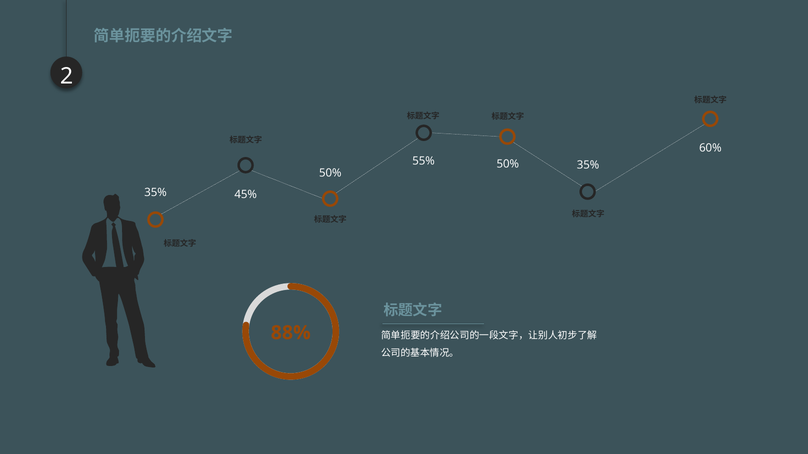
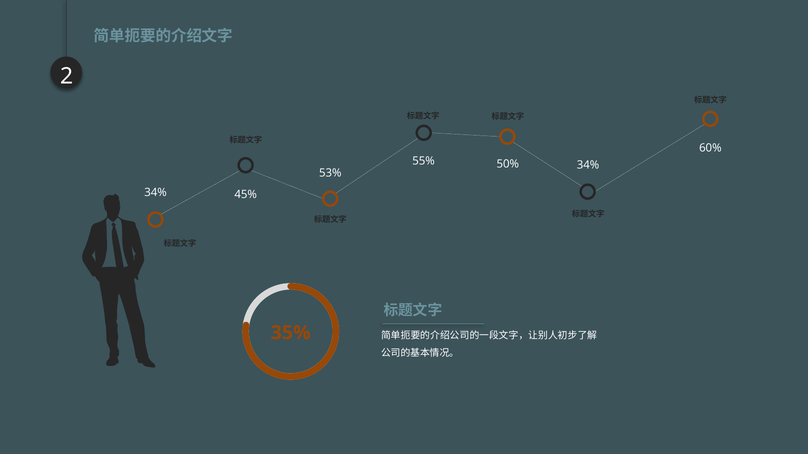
50% 35%: 35% -> 34% (588, 165)
50%: 50% -> 53% (330, 173)
35%: 35% -> 34% (156, 193)
88%: 88% -> 35% (291, 333)
